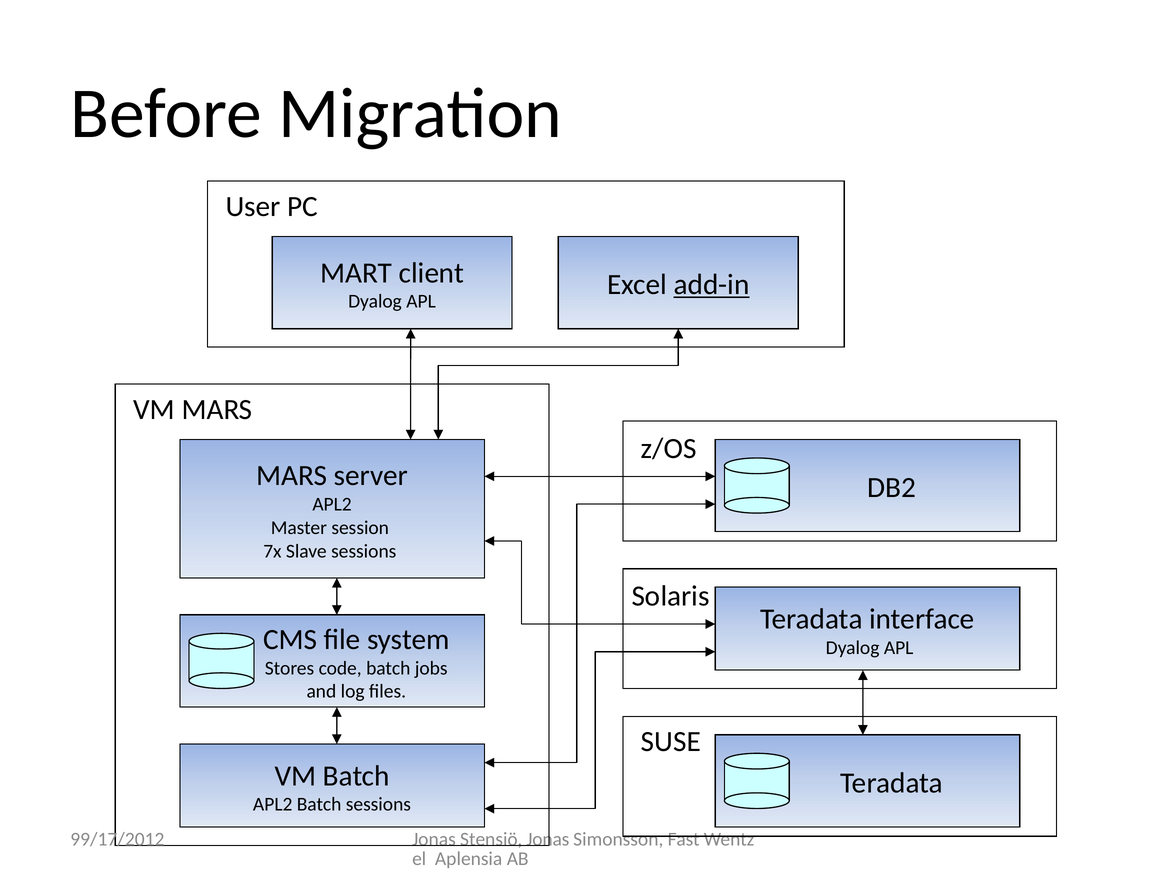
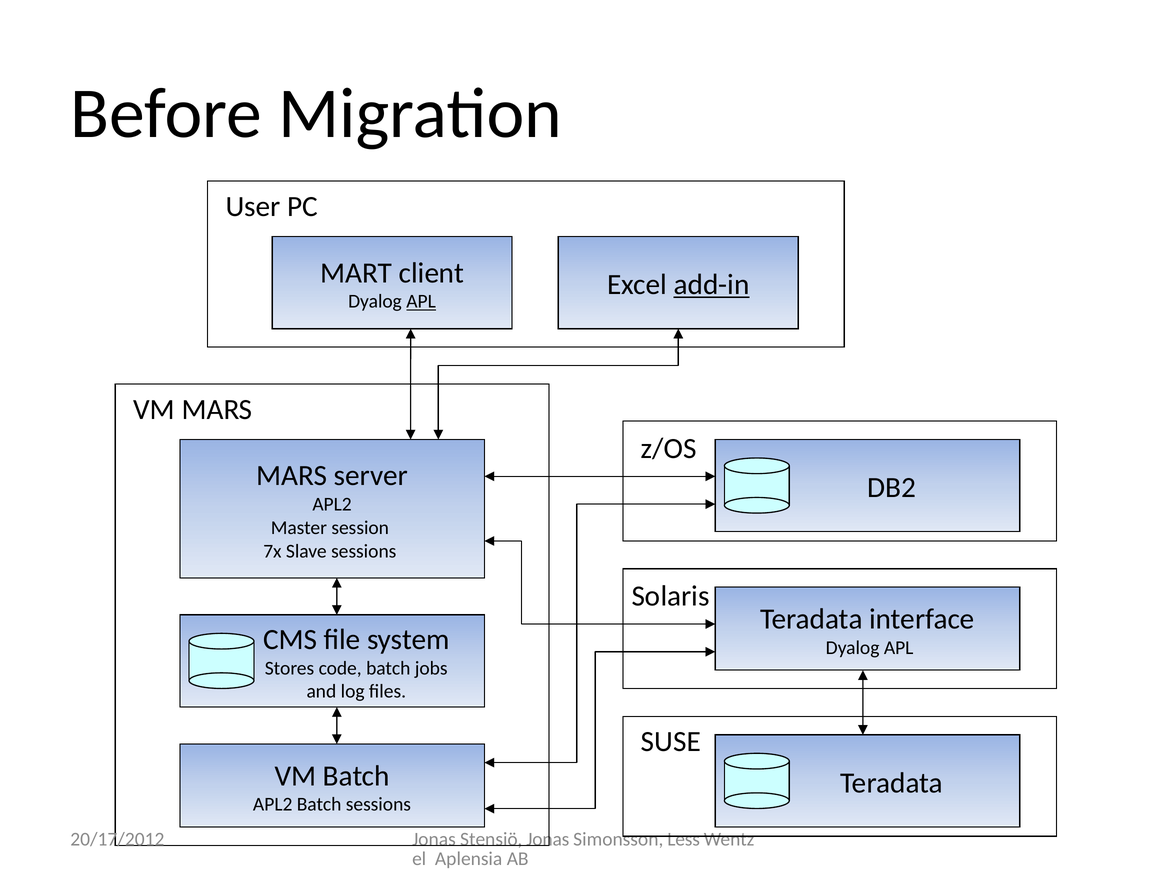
APL underline: none -> present (421, 302)
Fast: Fast -> Less (684, 839)
99/17/2012: 99/17/2012 -> 20/17/2012 (117, 839)
